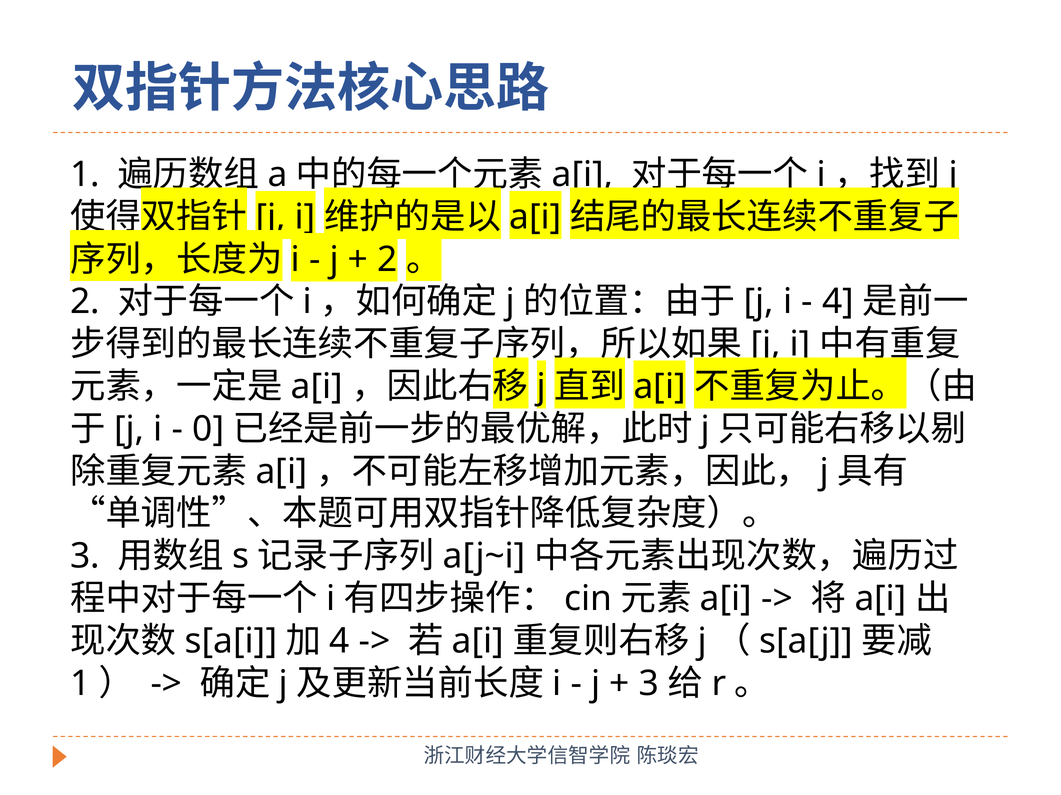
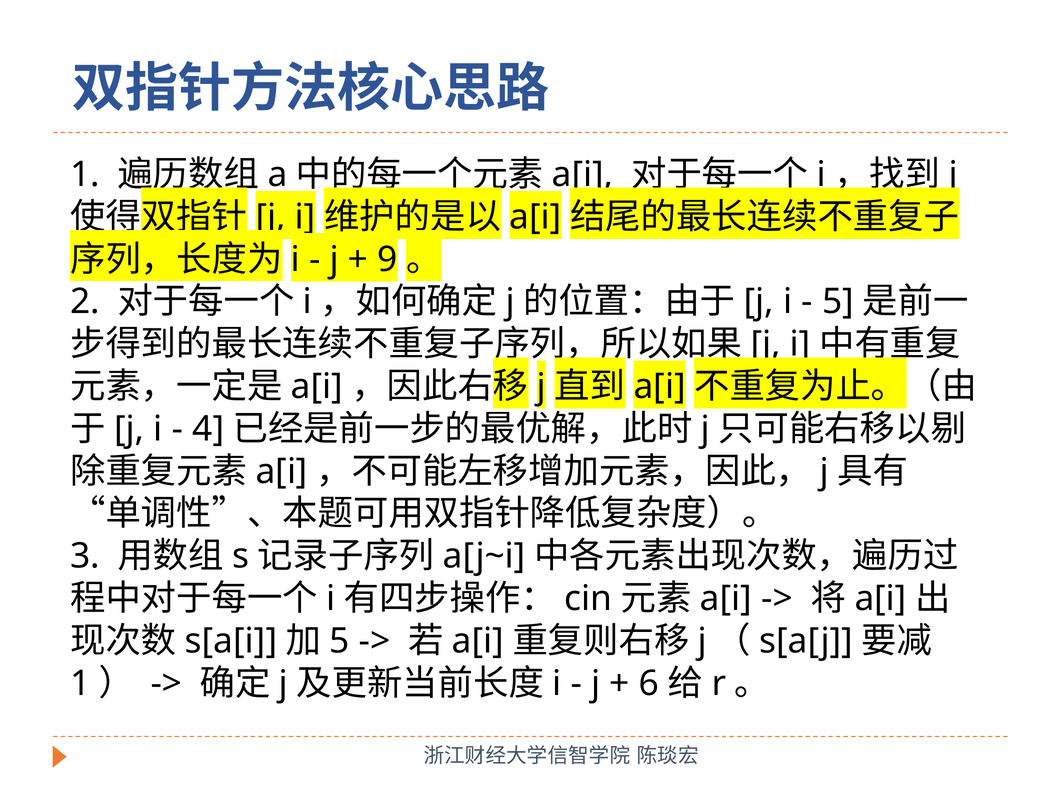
2: 2 -> 9 (388, 260)
4: 4 -> 5 (838, 302)
0: 0 -> 4 (208, 429)
4: 4 -> 5 (340, 641)
3: 3 -> 6 (649, 684)
